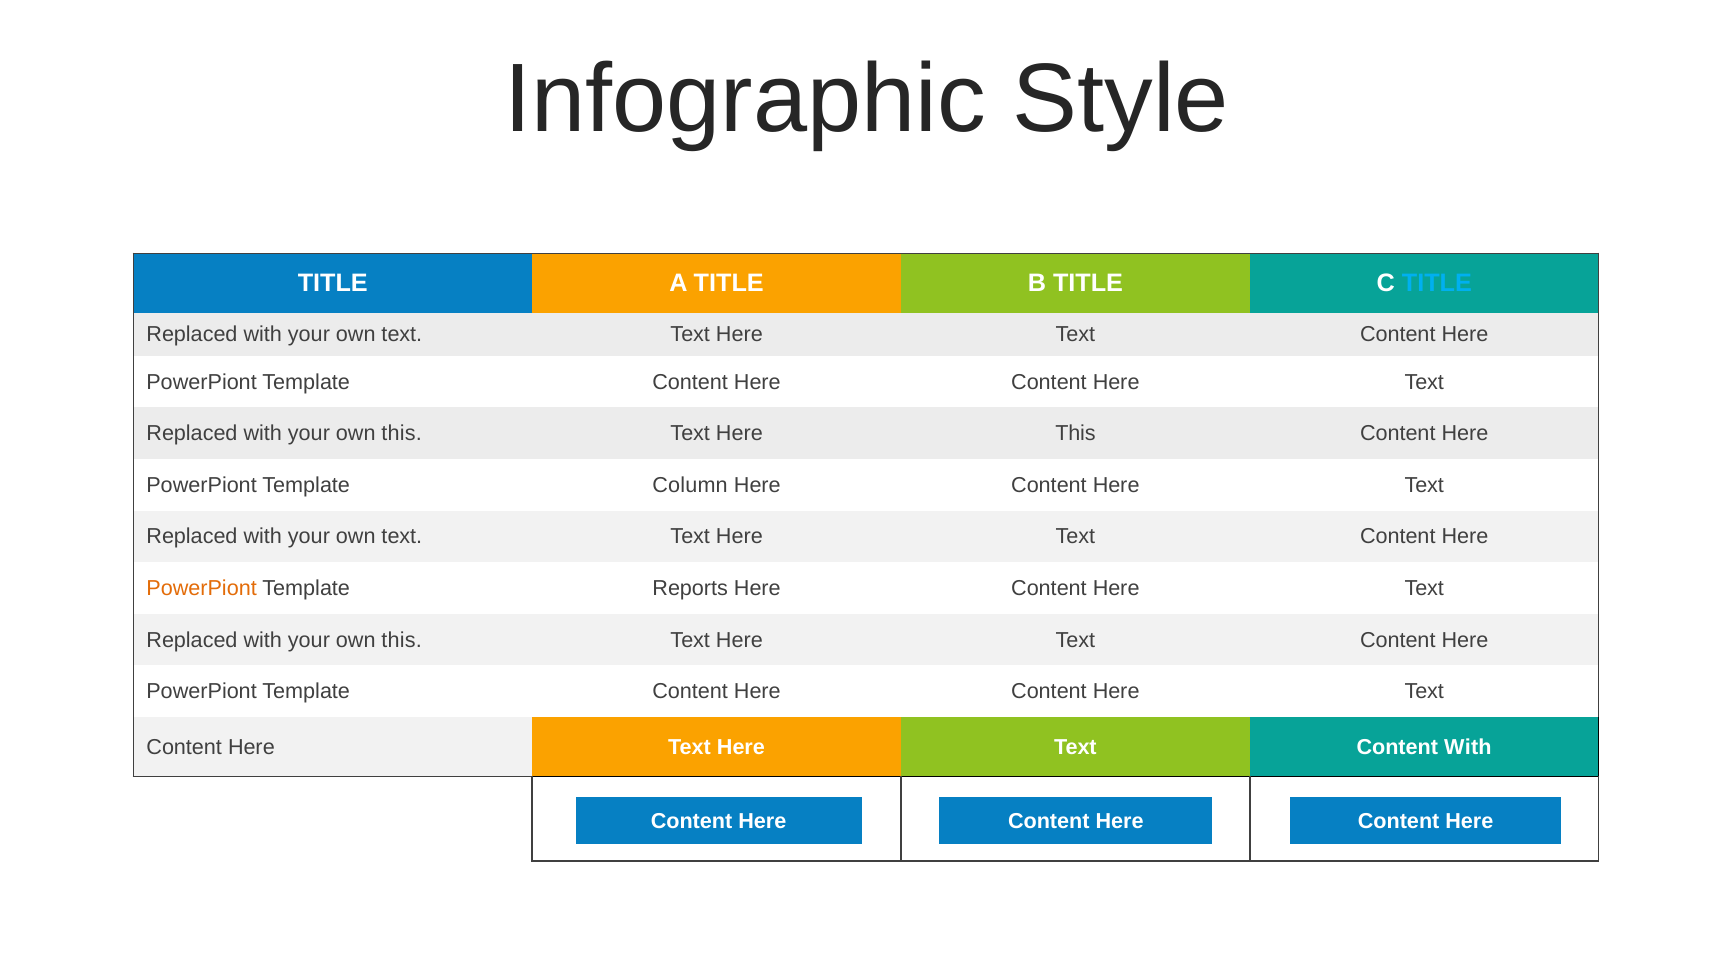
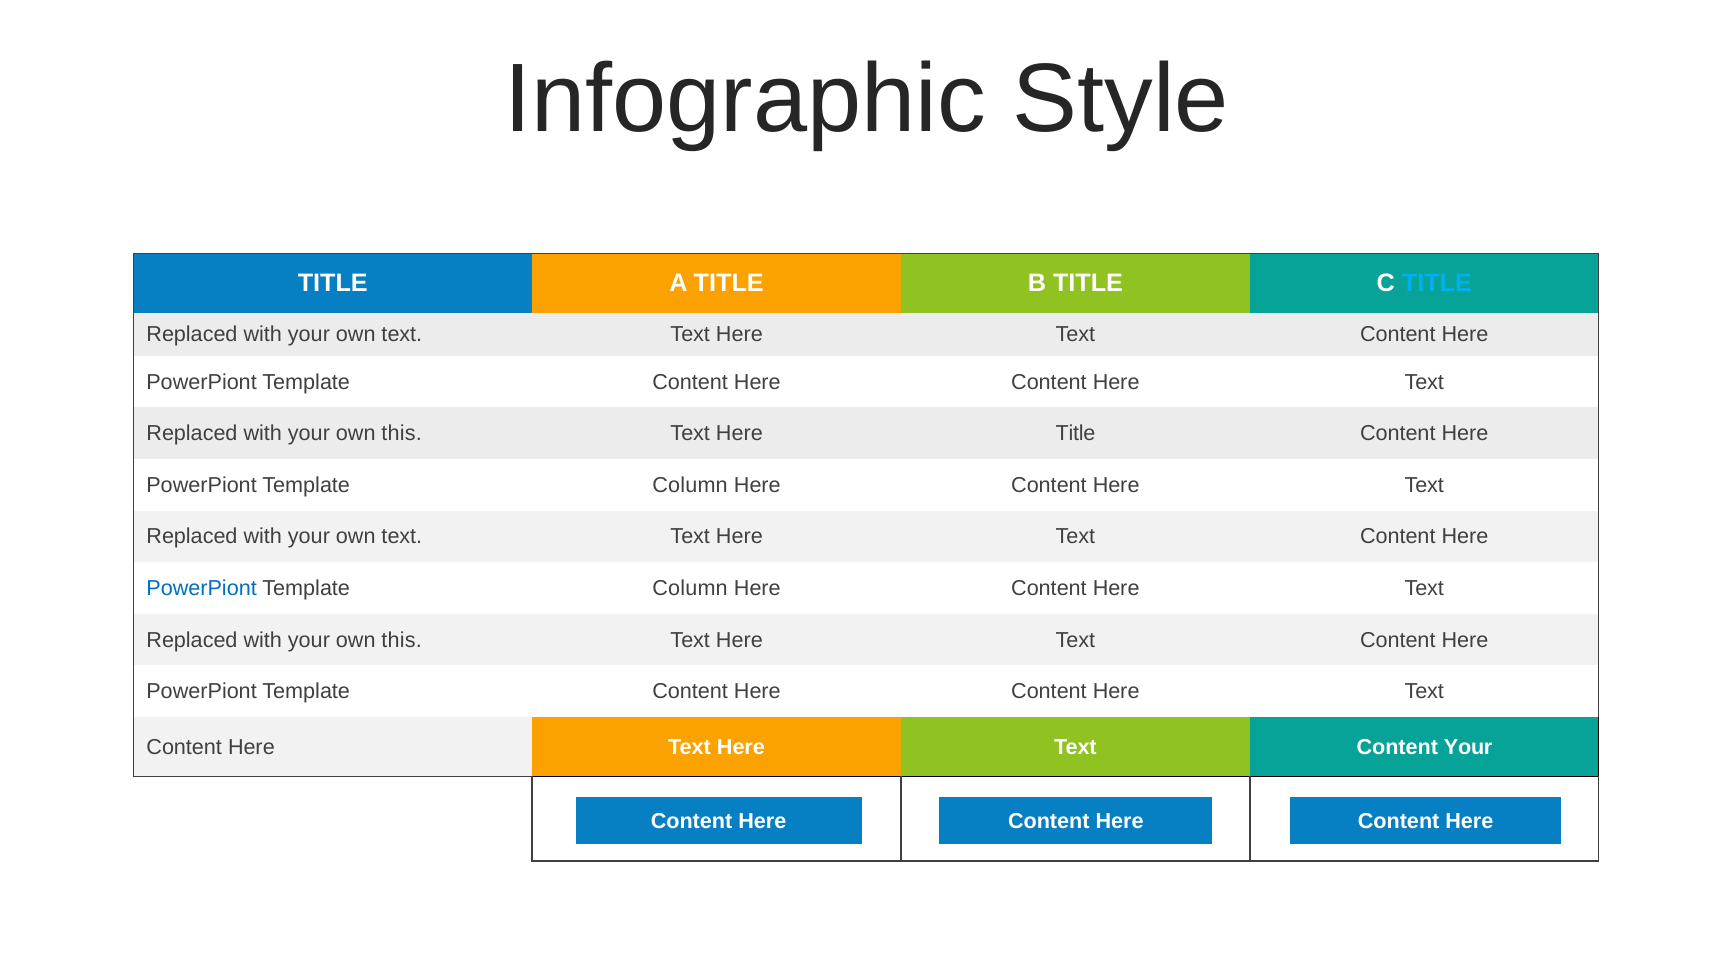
Here This: This -> Title (1076, 434)
PowerPiont colour: orange -> blue (202, 588)
Reports: Reports -> Column (690, 588)
Content With: With -> Your (1468, 747)
